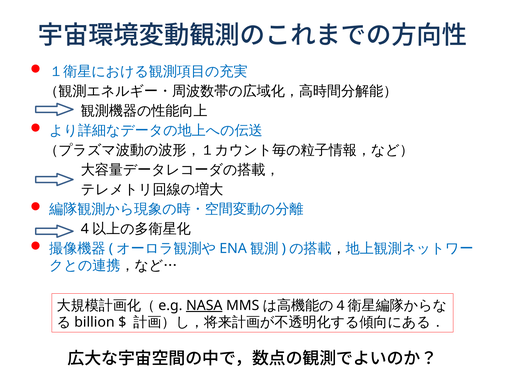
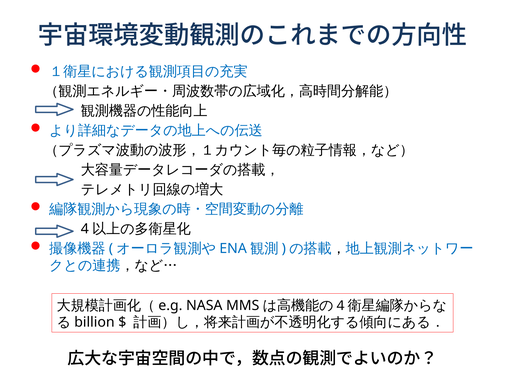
NASA underline: present -> none (204, 305)
